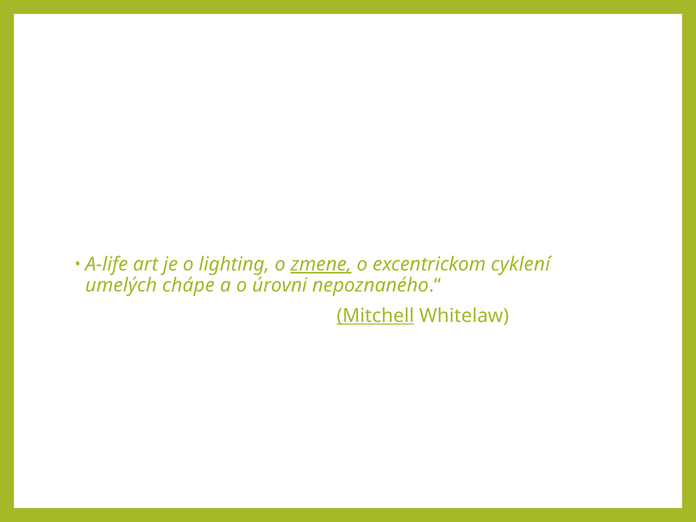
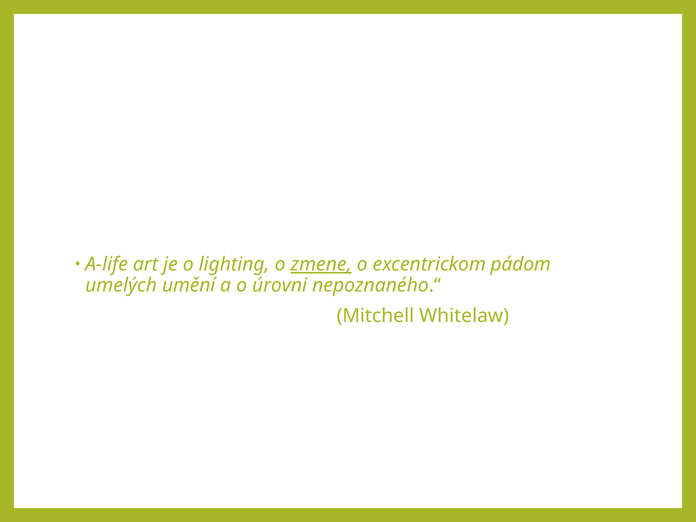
cyklení: cyklení -> pádom (521, 264)
chápe: chápe -> umění (189, 285)
Mitchell underline: present -> none (375, 316)
